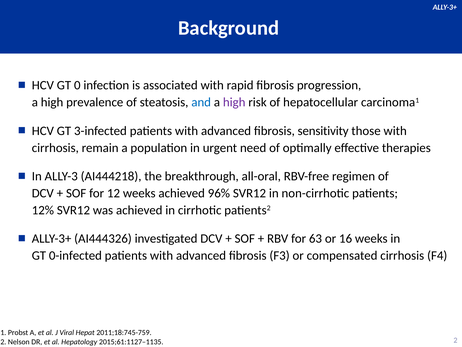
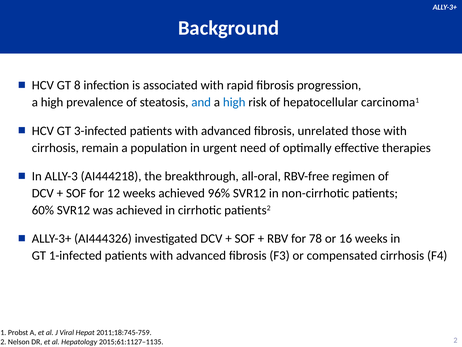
0: 0 -> 8 (77, 85)
high colour: purple -> blue (234, 102)
sensitivity: sensitivity -> unrelated (323, 131)
12%: 12% -> 60% (43, 210)
63: 63 -> 78 (315, 238)
0-infected: 0-infected -> 1-infected (75, 255)
